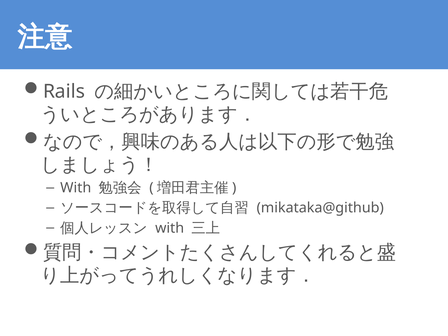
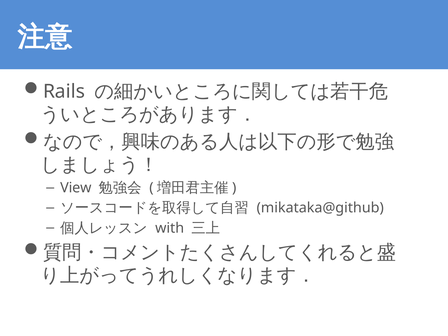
With: With -> View (76, 188)
